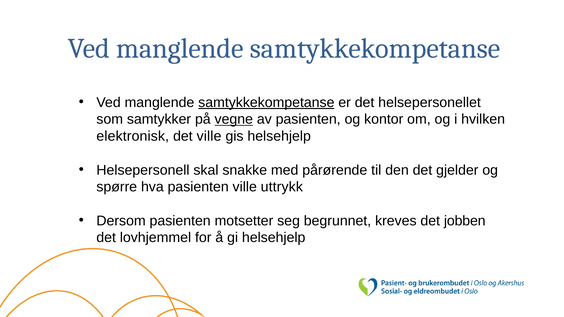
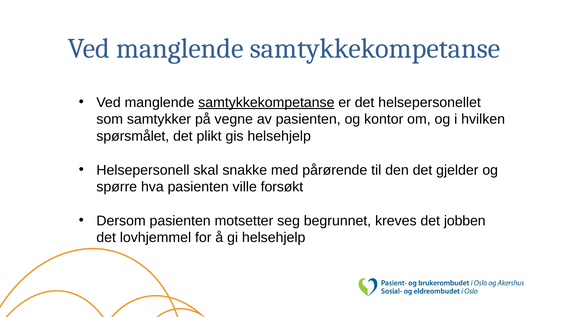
vegne underline: present -> none (234, 119)
elektronisk: elektronisk -> spørsmålet (133, 136)
det ville: ville -> plikt (209, 136)
uttrykk: uttrykk -> forsøkt (282, 187)
